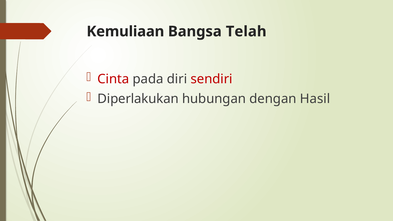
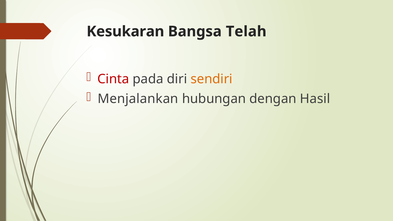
Kemuliaan: Kemuliaan -> Kesukaran (125, 31)
sendiri colour: red -> orange (212, 79)
Diperlakukan: Diperlakukan -> Menjalankan (138, 99)
